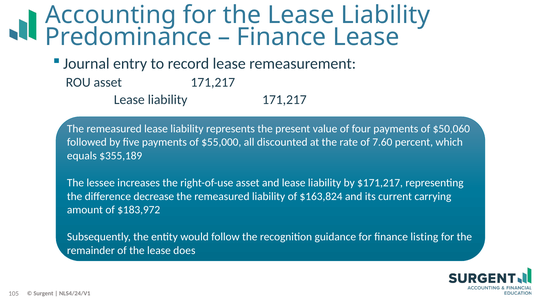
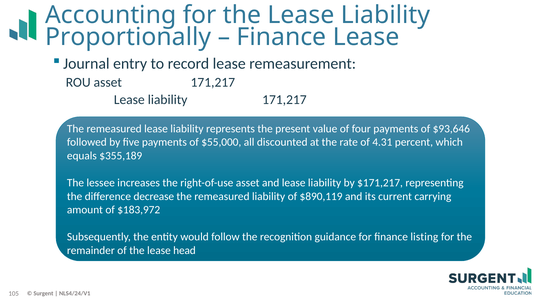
Predominance: Predominance -> Proportionally (128, 37)
$50,060: $50,060 -> $93,646 (451, 129)
7.60: 7.60 -> 4.31 (382, 142)
$163,824: $163,824 -> $890,119 (321, 197)
does: does -> head (184, 251)
